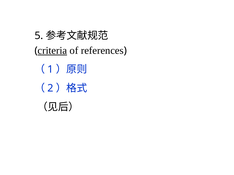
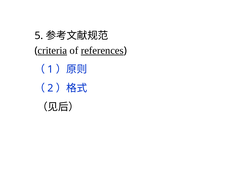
references underline: none -> present (102, 51)
